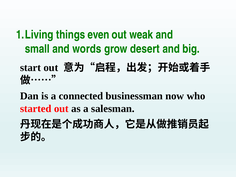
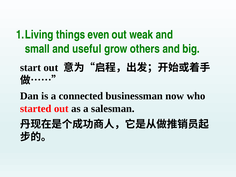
words: words -> useful (87, 49)
desert: desert -> others (145, 49)
